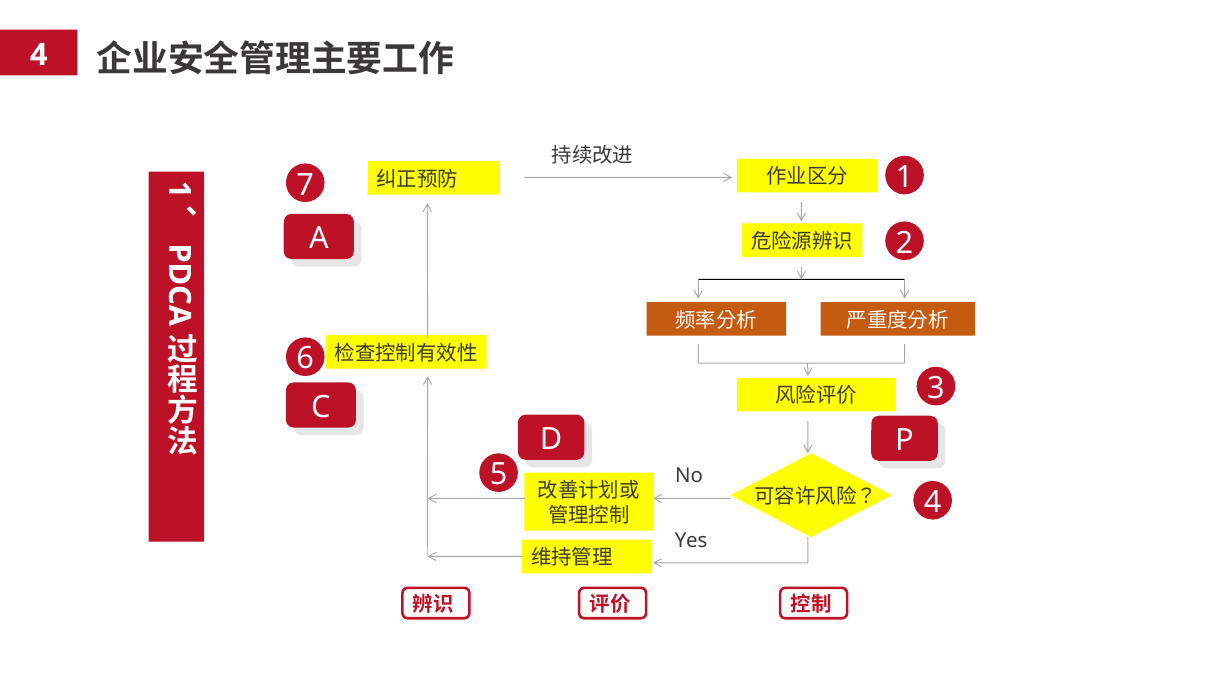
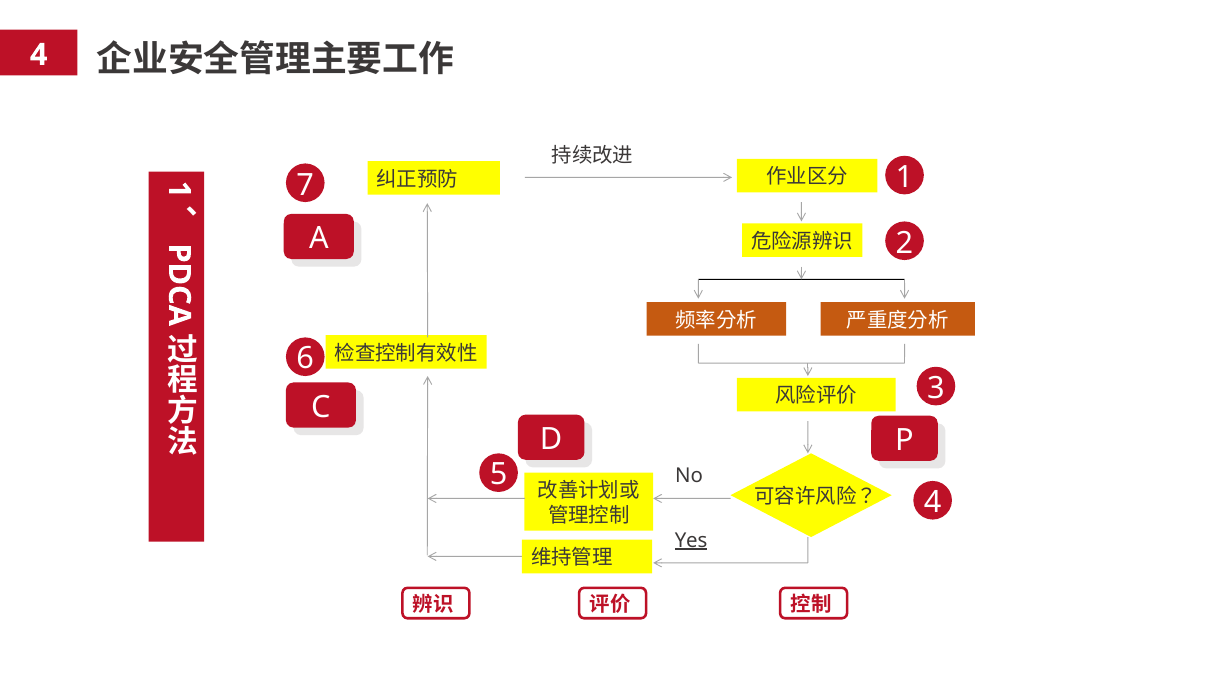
Yes underline: none -> present (691, 540)
